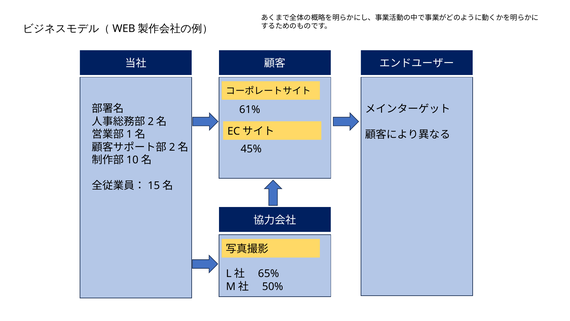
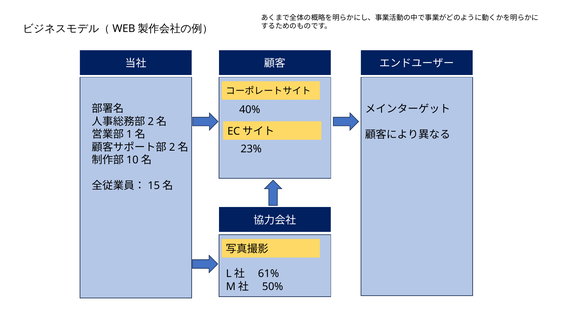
61%: 61% -> 40% (250, 109)
45%: 45% -> 23% (251, 149)
65%: 65% -> 61% (269, 273)
